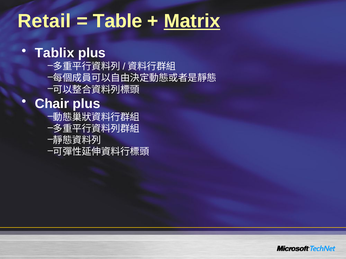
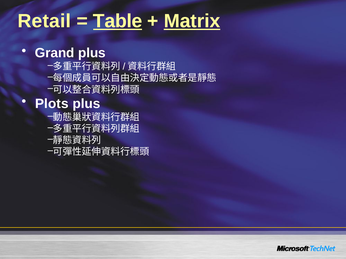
Table underline: none -> present (118, 21)
Tablix: Tablix -> Grand (55, 53)
Chair: Chair -> Plots (52, 104)
